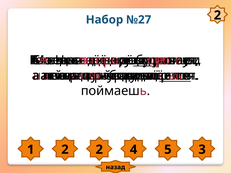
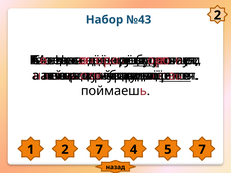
№27: №27 -> №43 (139, 20)
2 2: 2 -> 7 (99, 150)
5 3: 3 -> 7 (202, 150)
